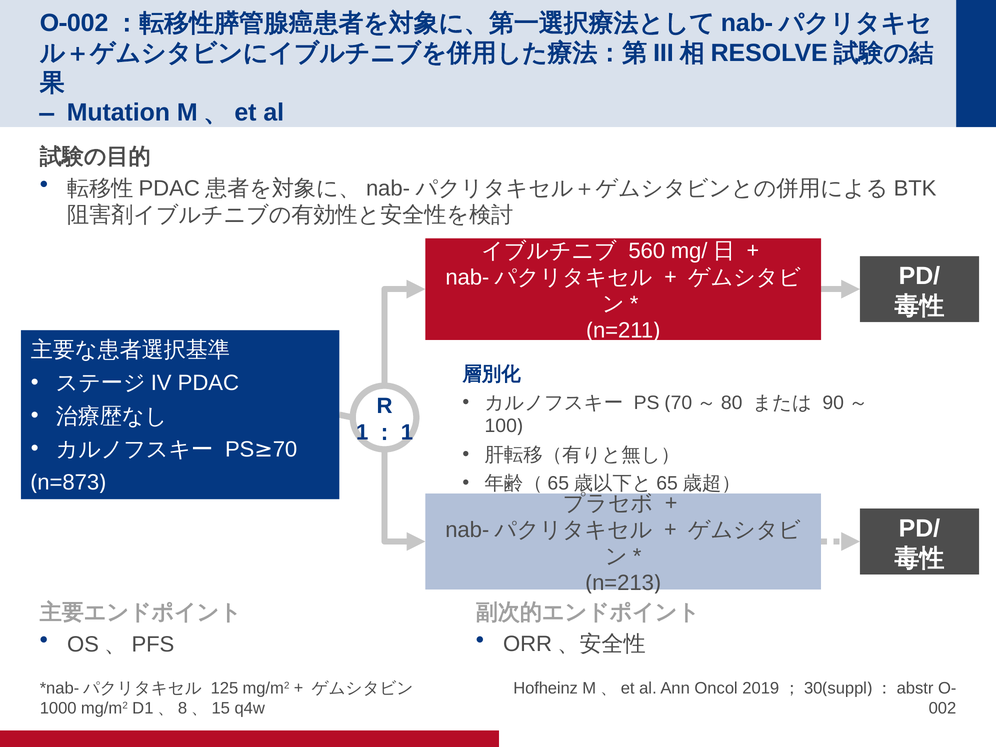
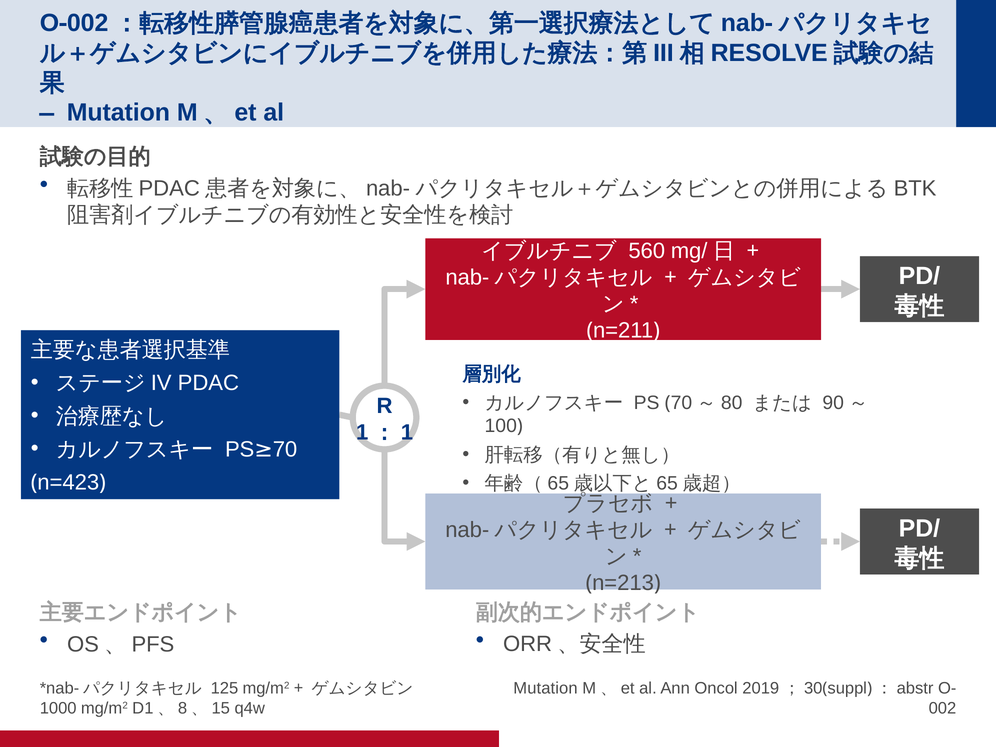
n=873: n=873 -> n=423 (68, 483)
Hofheinz: Hofheinz -> Mutation (545, 688)
